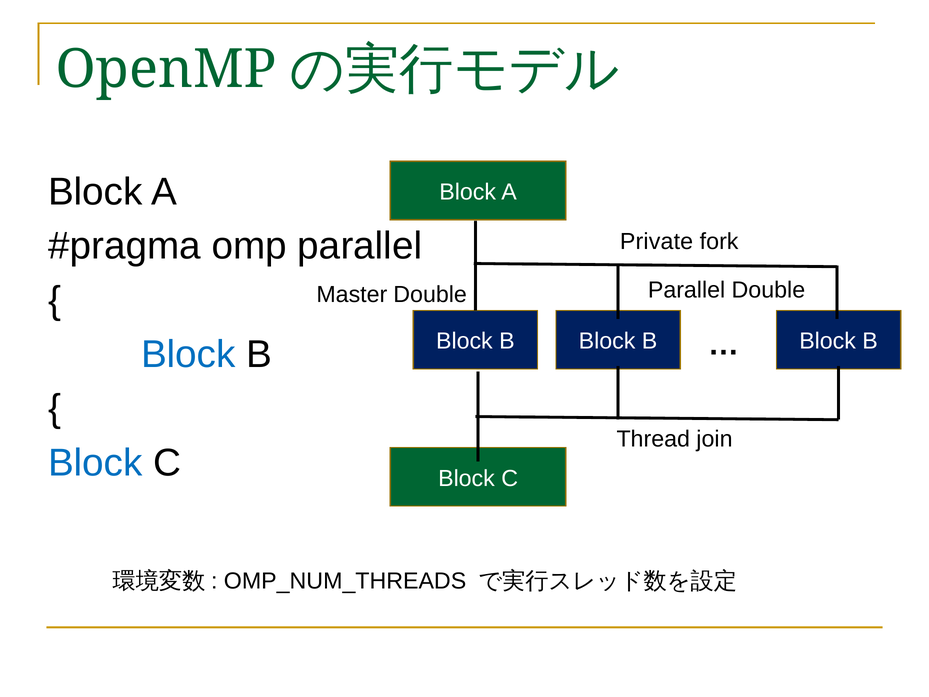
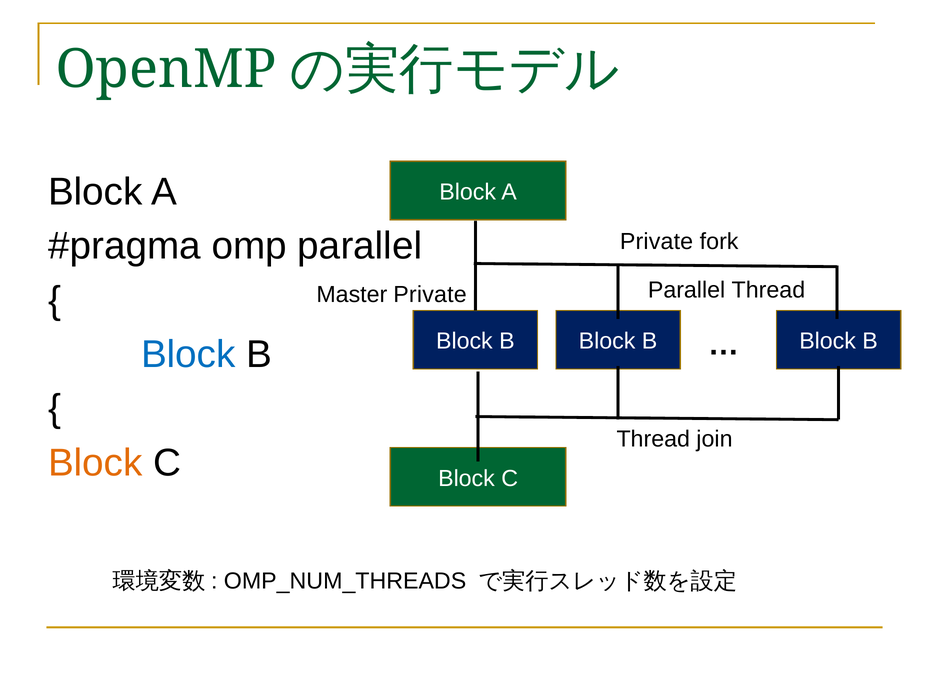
Parallel Double: Double -> Thread (768, 290)
Master Double: Double -> Private (430, 295)
Block colour: blue -> orange (95, 463)
